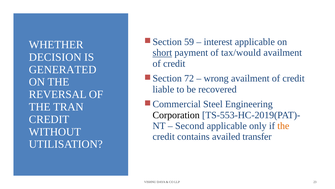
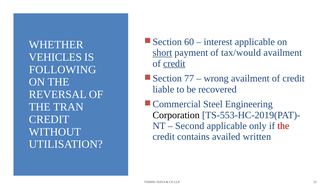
59: 59 -> 60 (189, 42)
DECISION: DECISION -> VEHICLES (55, 57)
credit underline: none -> present (174, 63)
GENERATED: GENERATED -> FOLLOWING (63, 69)
72: 72 -> 77 (189, 78)
the colour: orange -> red (283, 126)
transfer: transfer -> written (257, 136)
